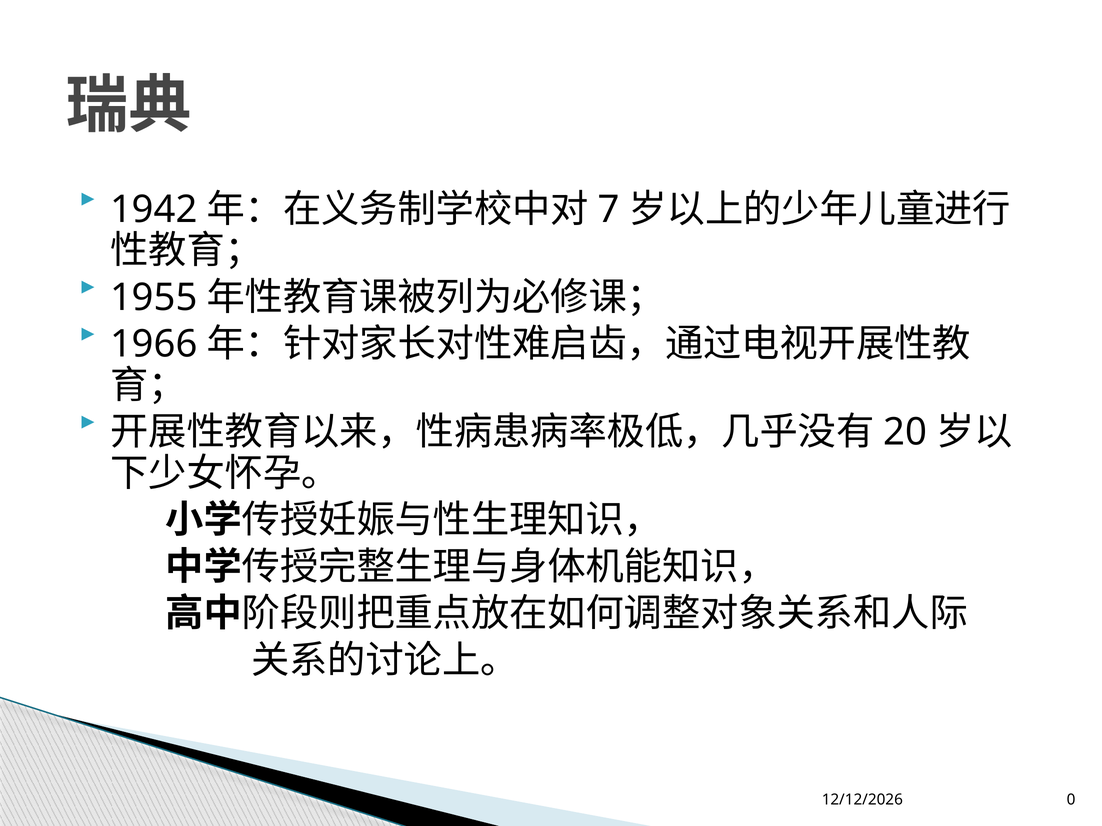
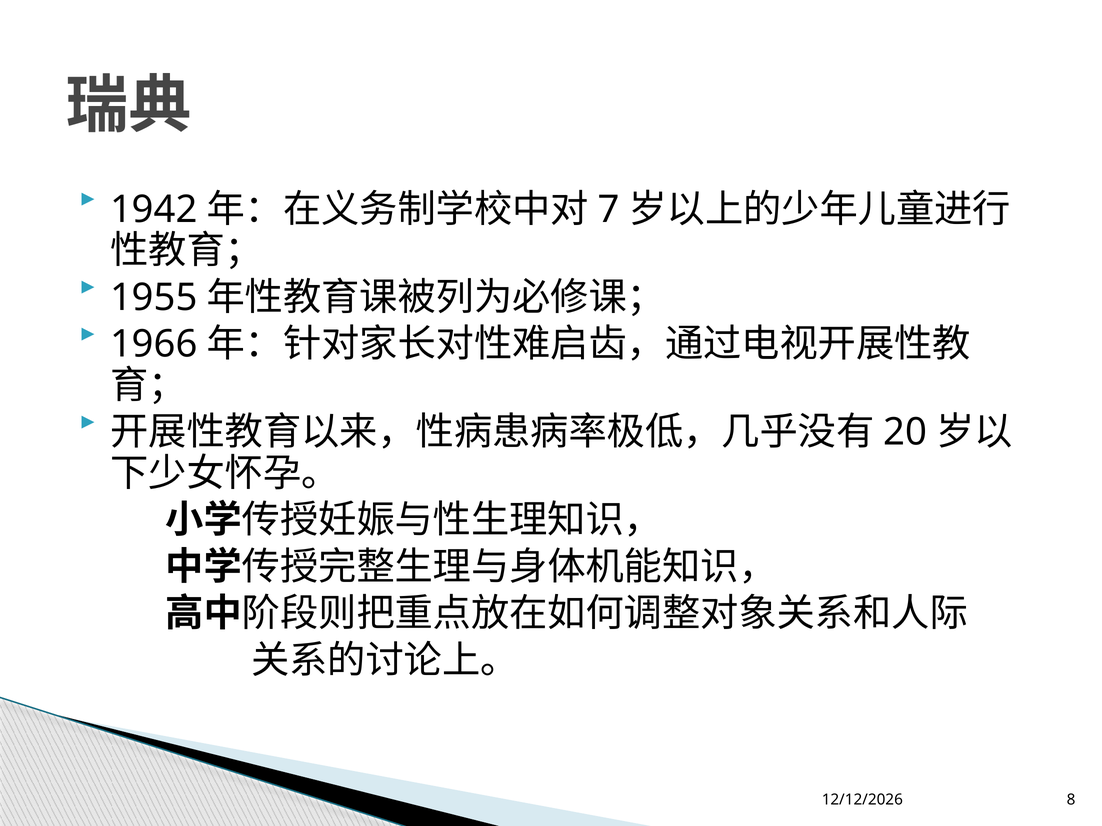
0: 0 -> 8 (1071, 800)
